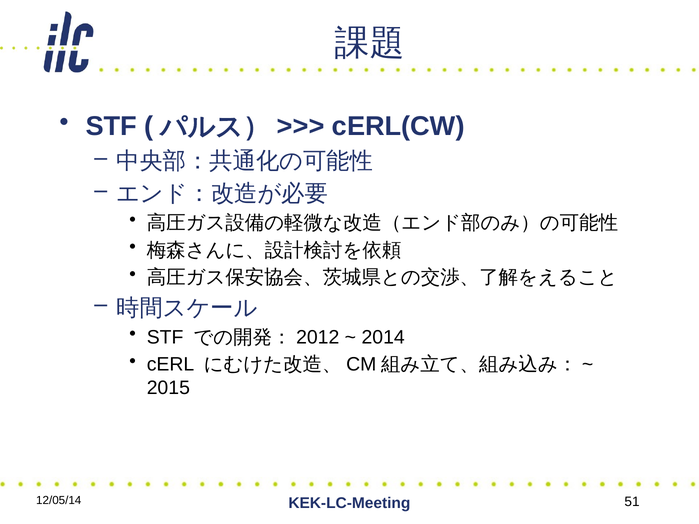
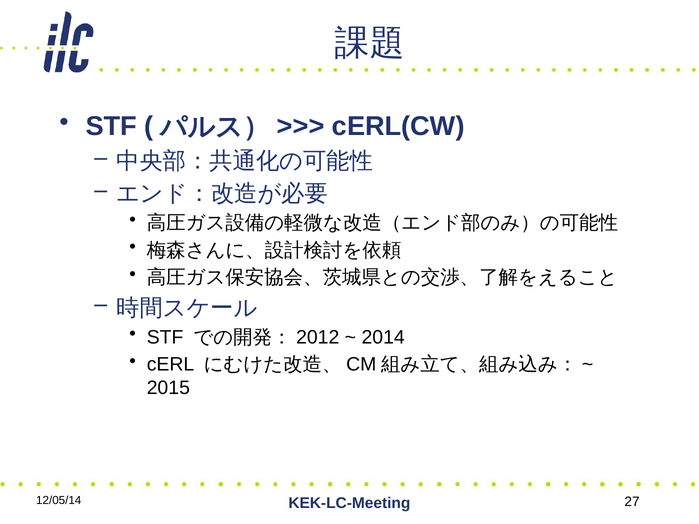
51: 51 -> 27 (632, 502)
